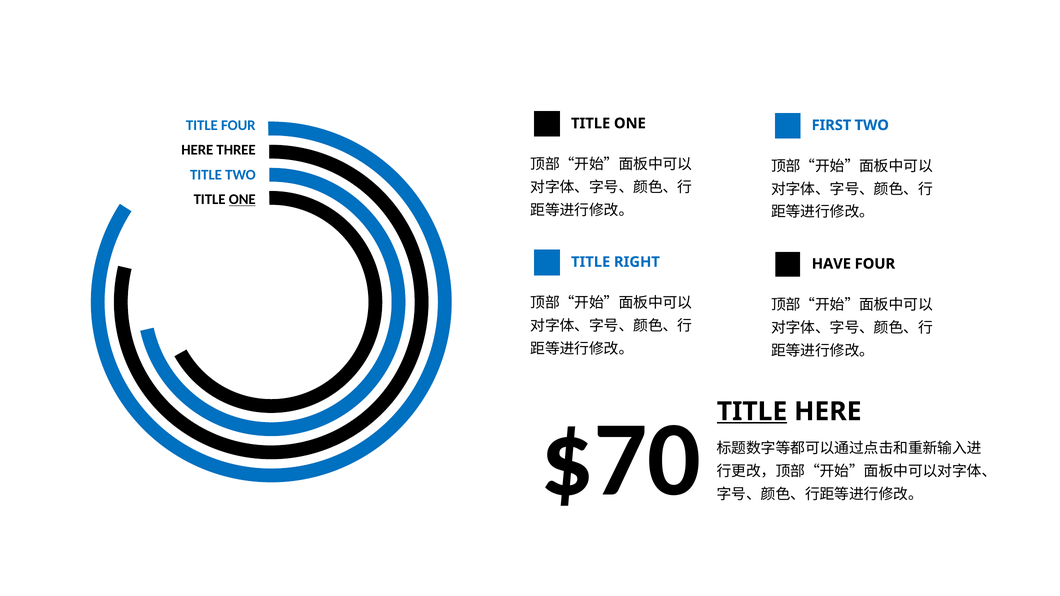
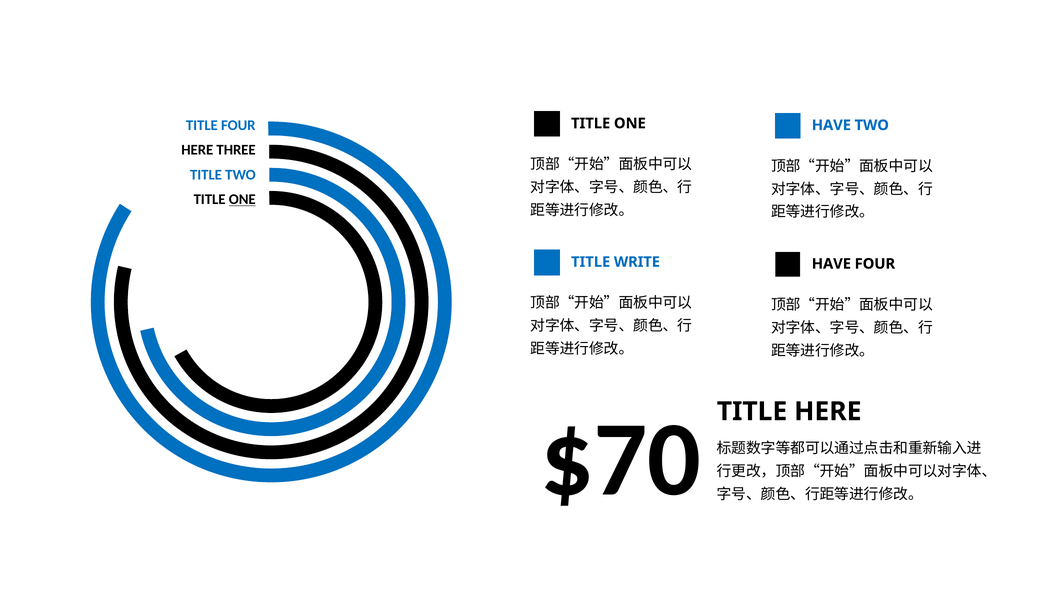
FIRST: FIRST -> HAVE (831, 125)
RIGHT: RIGHT -> WRITE (637, 262)
TITLE underline: present -> none (752, 412)
